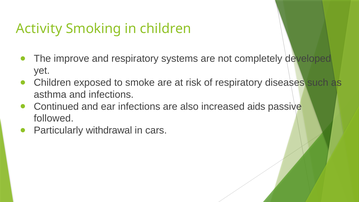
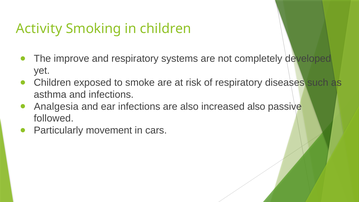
Continued: Continued -> Analgesia (56, 106)
increased aids: aids -> also (256, 106)
withdrawal: withdrawal -> movement (109, 130)
